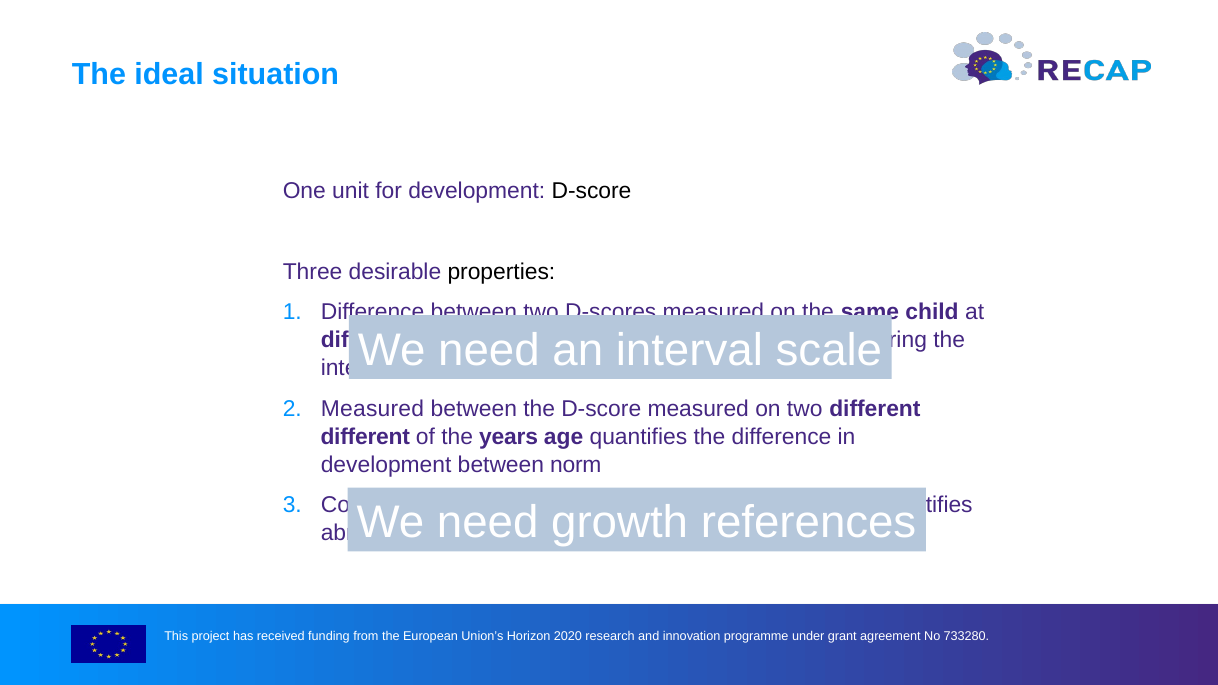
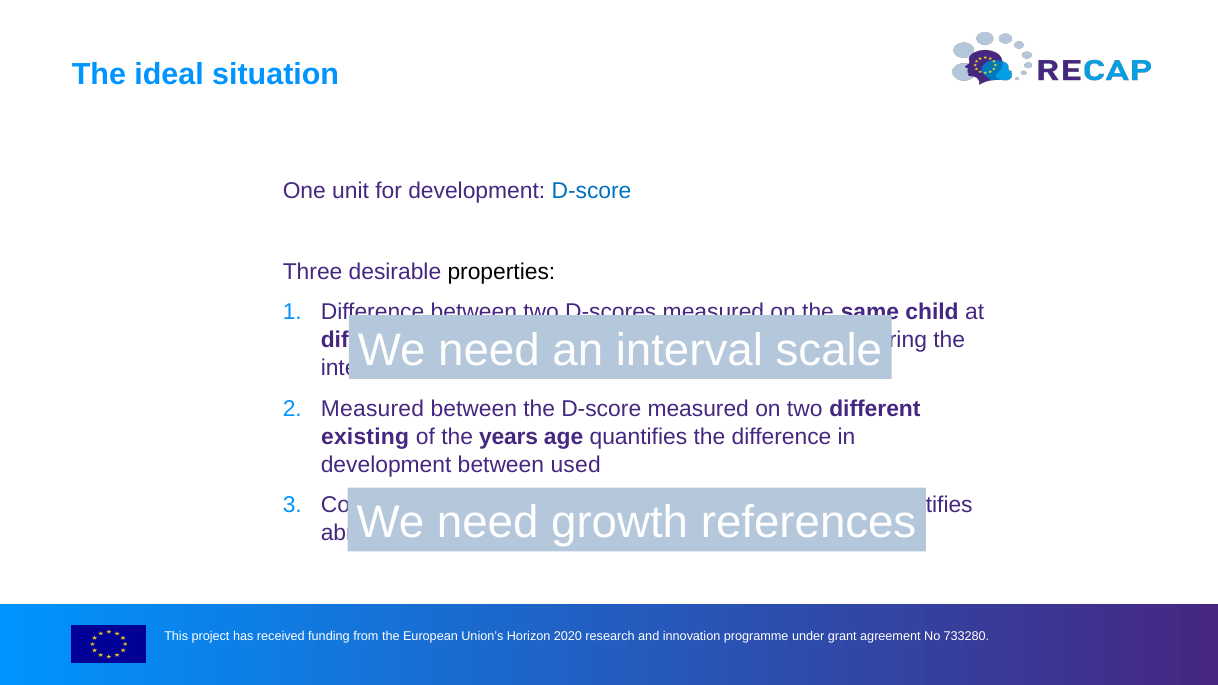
D-score colour: black -> blue (591, 191)
different: different -> existing (365, 437)
norm: norm -> used (576, 465)
